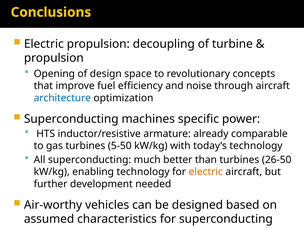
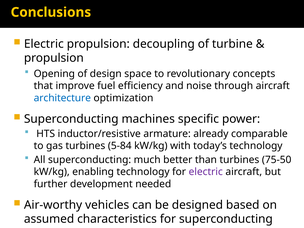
5-50: 5-50 -> 5-84 (120, 146)
26-50: 26-50 -> 75-50 (277, 160)
electric colour: orange -> purple (206, 172)
